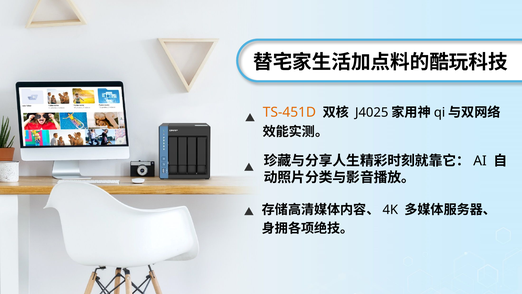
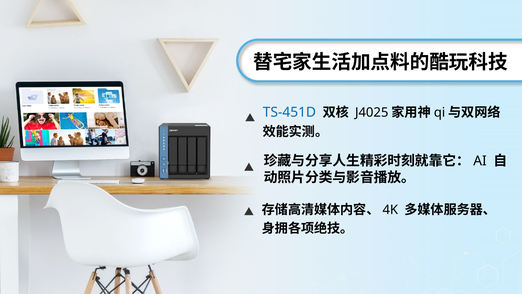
TS-451D colour: orange -> blue (289, 112)
